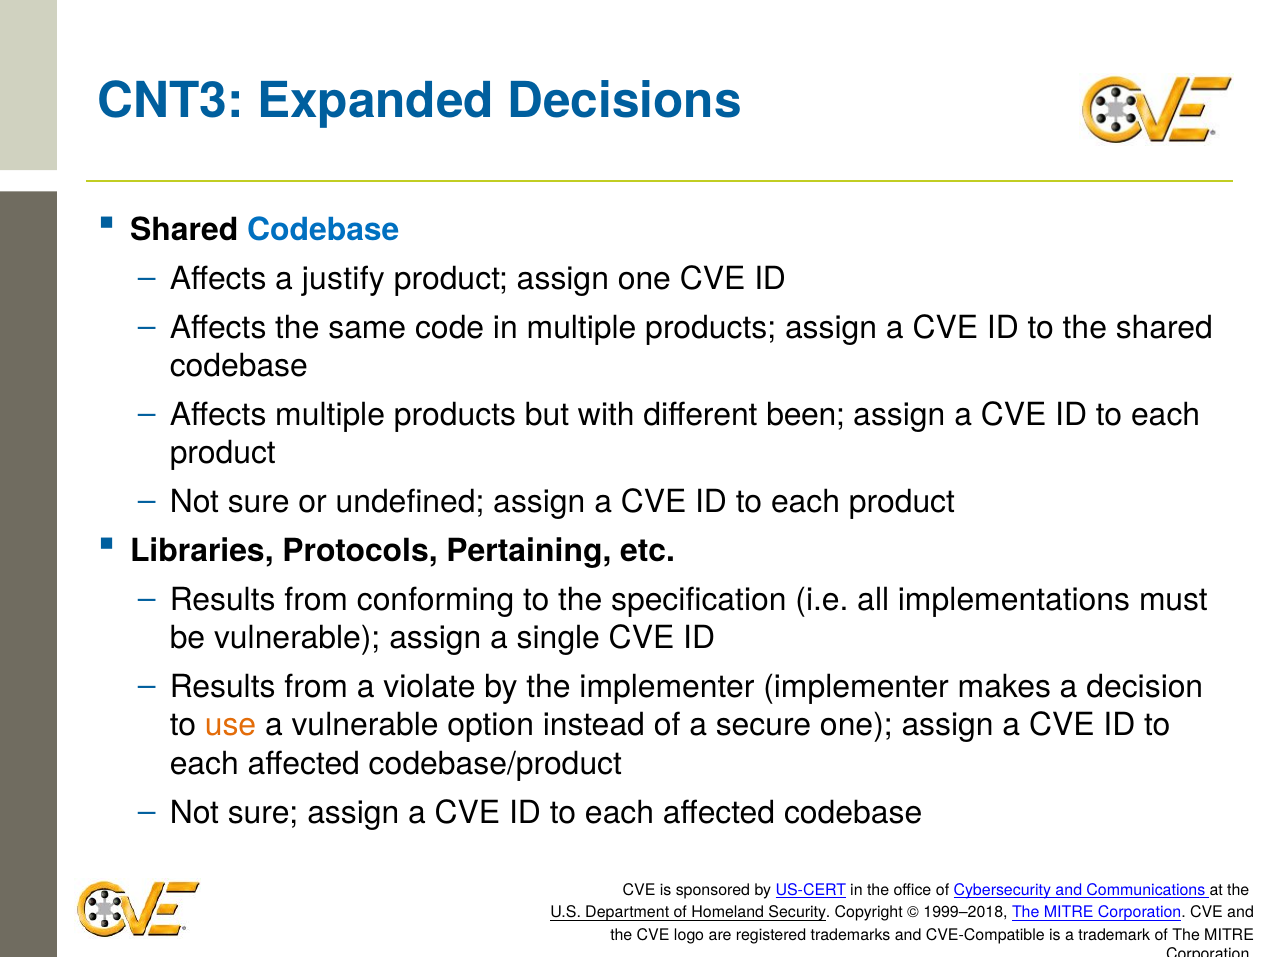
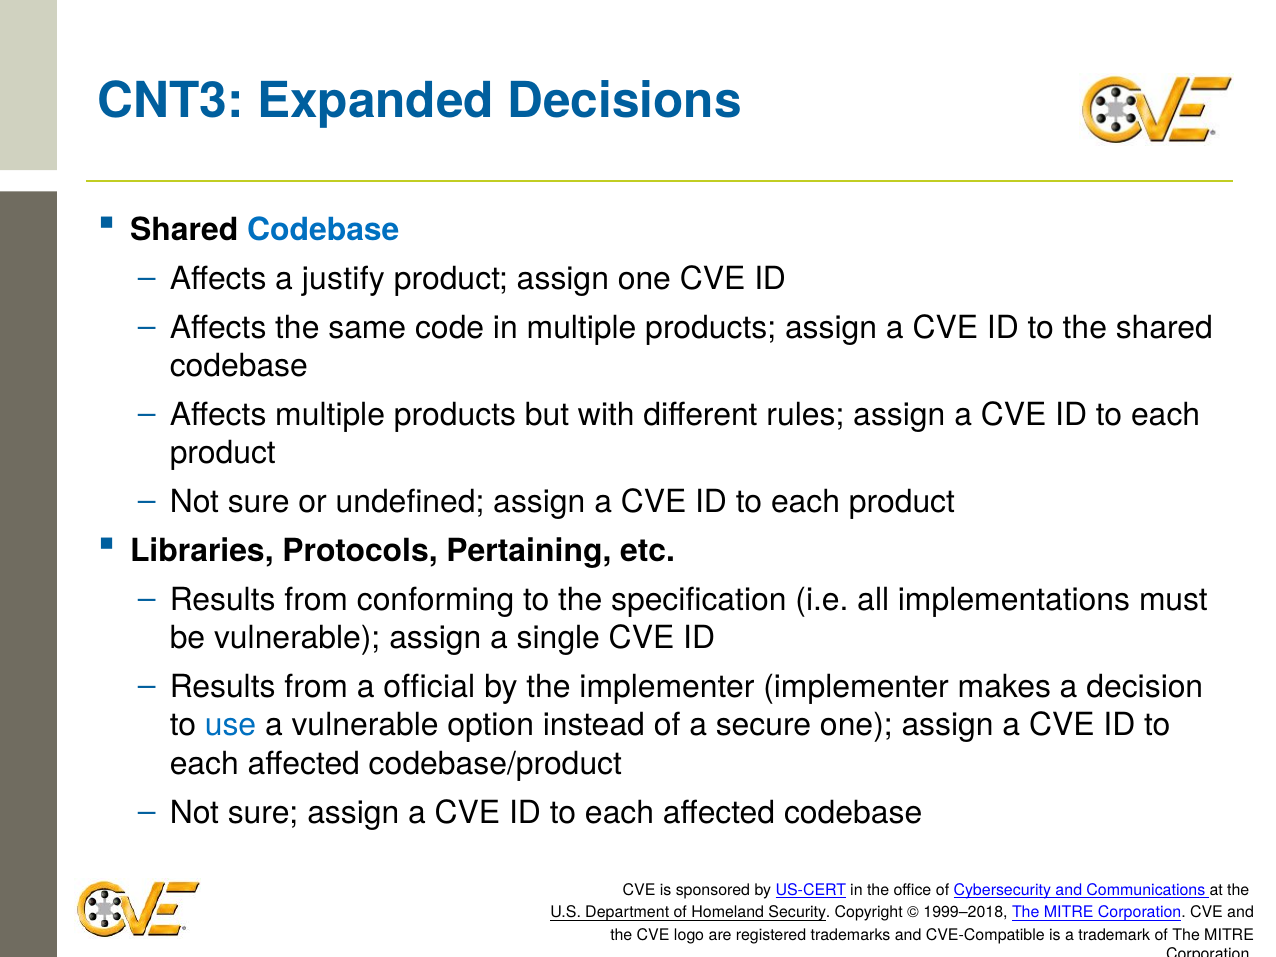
been: been -> rules (805, 415)
violate: violate -> official (429, 687)
use colour: orange -> blue (231, 725)
